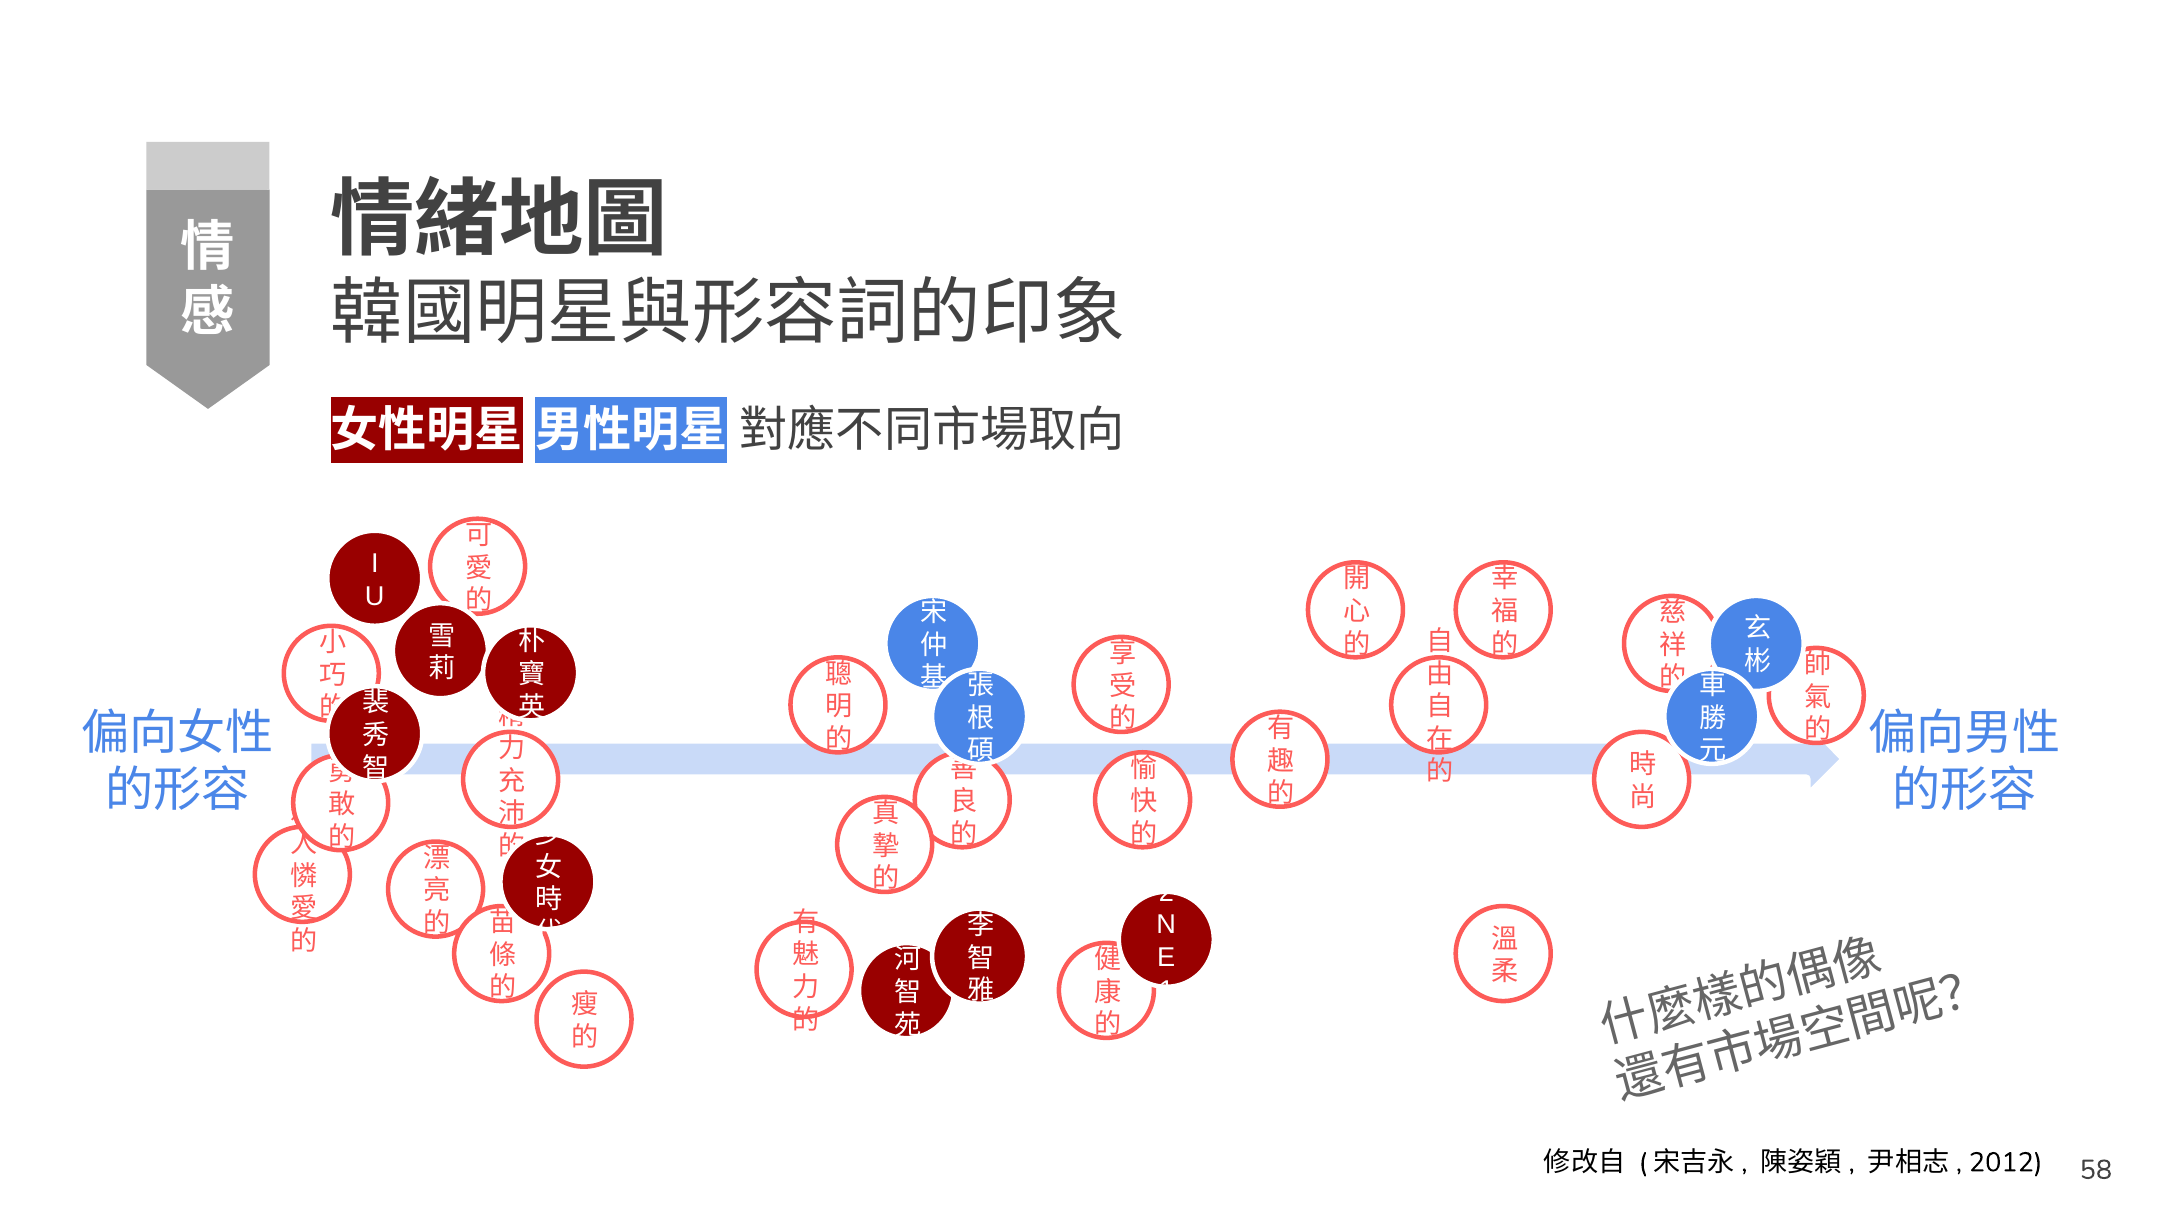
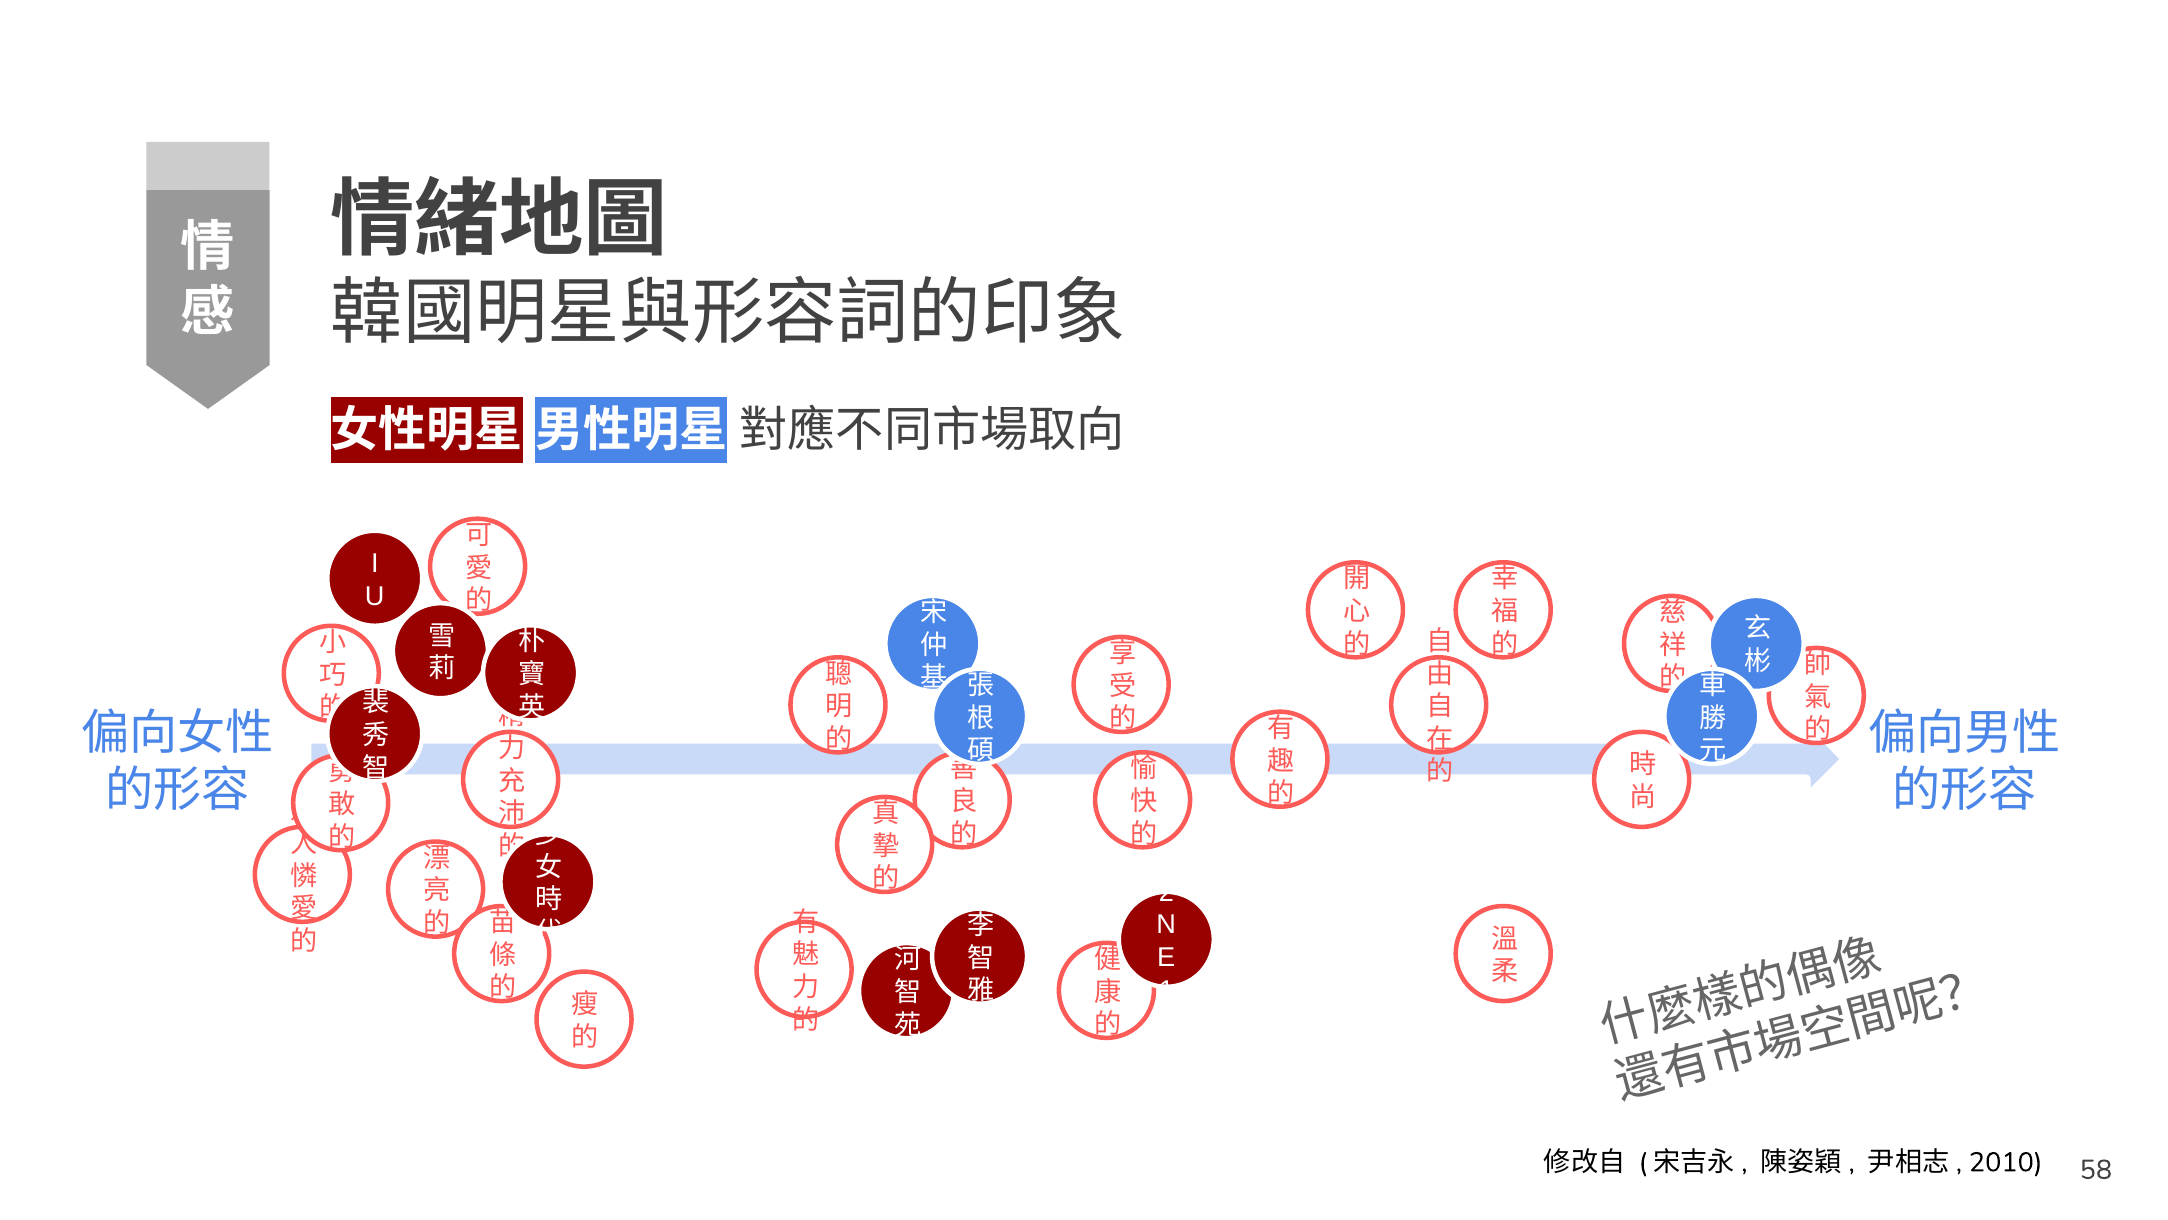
2012: 2012 -> 2010 (2006, 1162)
